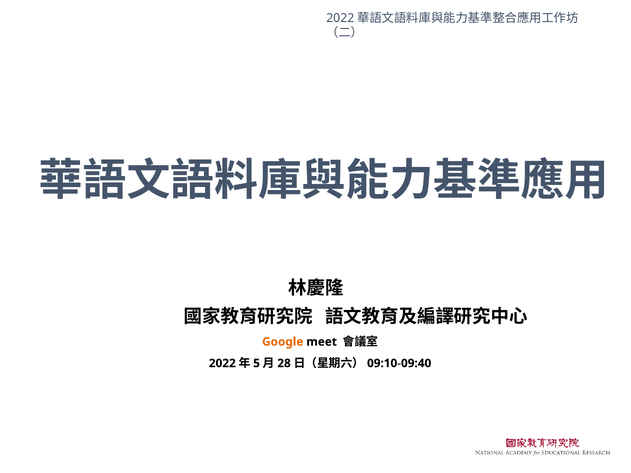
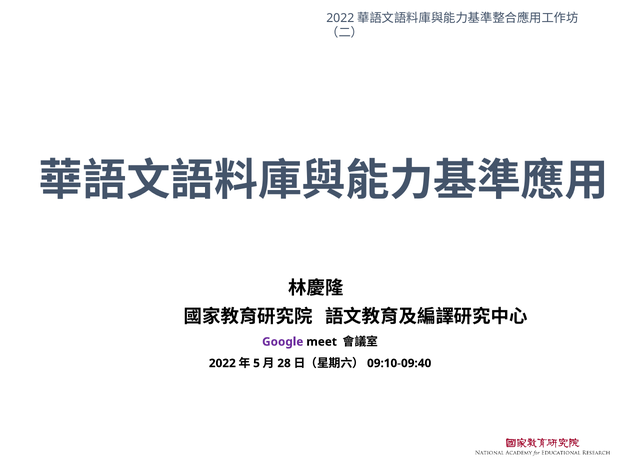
Google colour: orange -> purple (283, 342)
